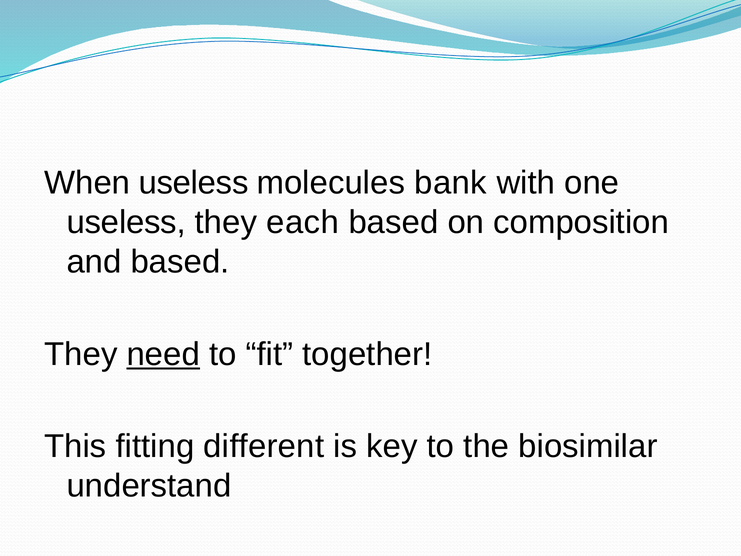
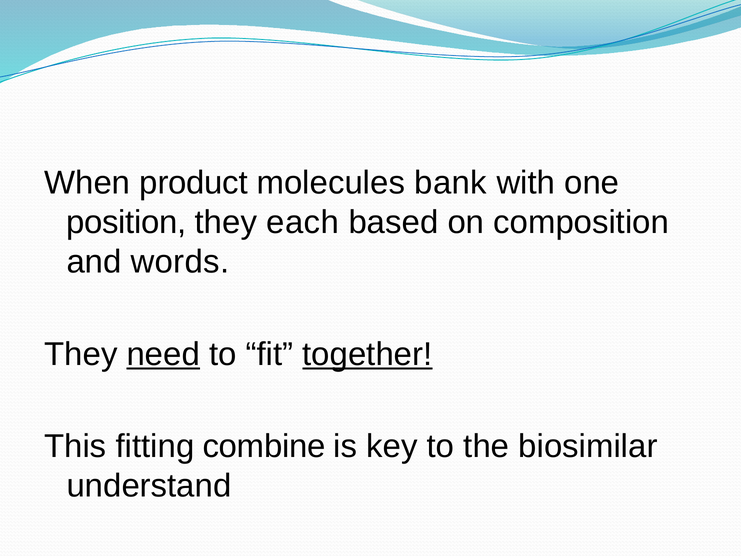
When useless: useless -> product (194, 183)
useless: useless -> position (126, 222)
and based: based -> words (180, 262)
together underline: none -> present (367, 354)
different: different -> combine (264, 446)
